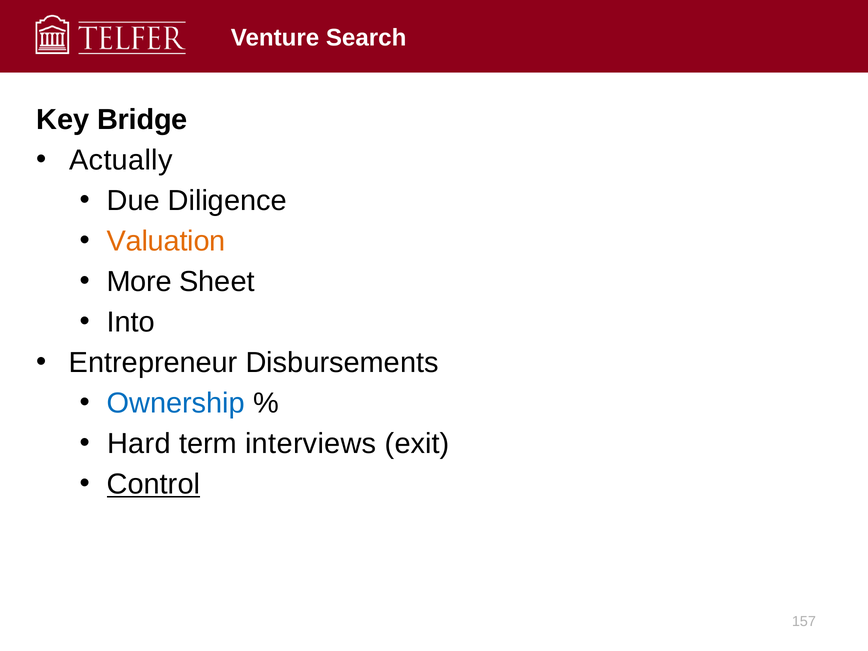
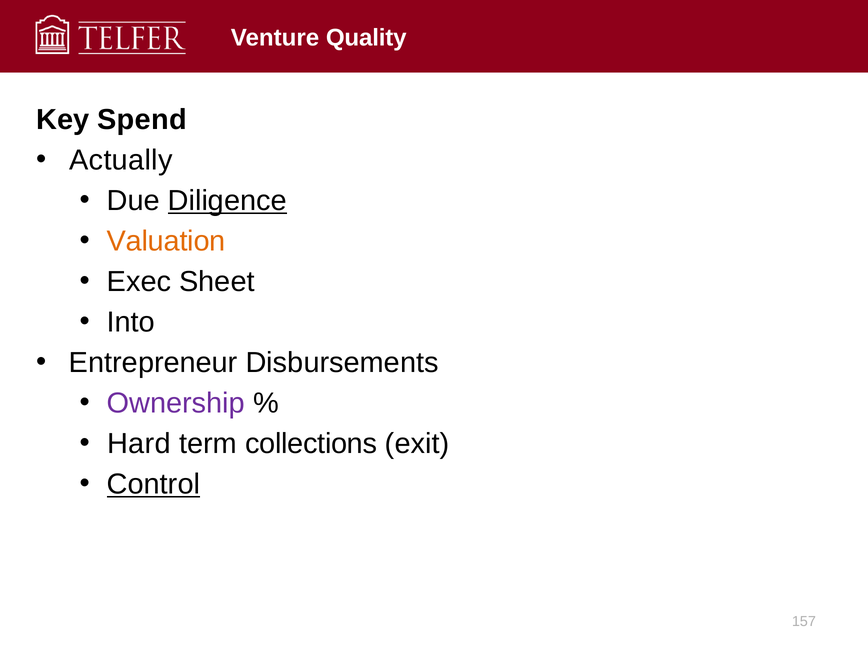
Search: Search -> Quality (366, 38)
Bridge: Bridge -> Spend (142, 120)
Diligence underline: none -> present (227, 201)
More: More -> Exec (139, 282)
Ownership colour: blue -> purple (176, 403)
interviews: interviews -> collections (311, 444)
